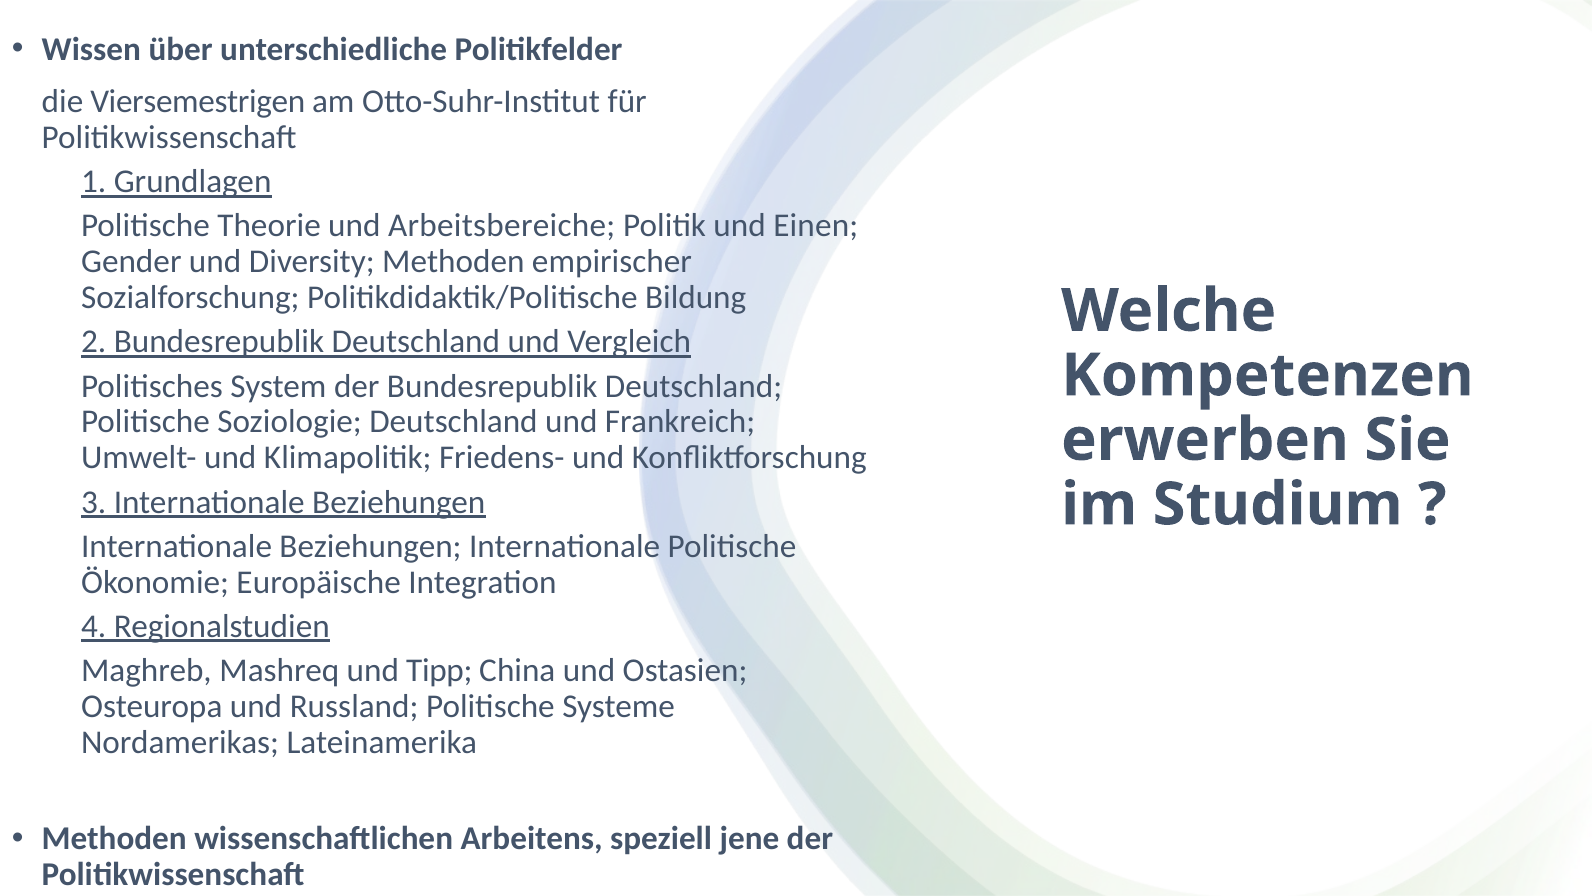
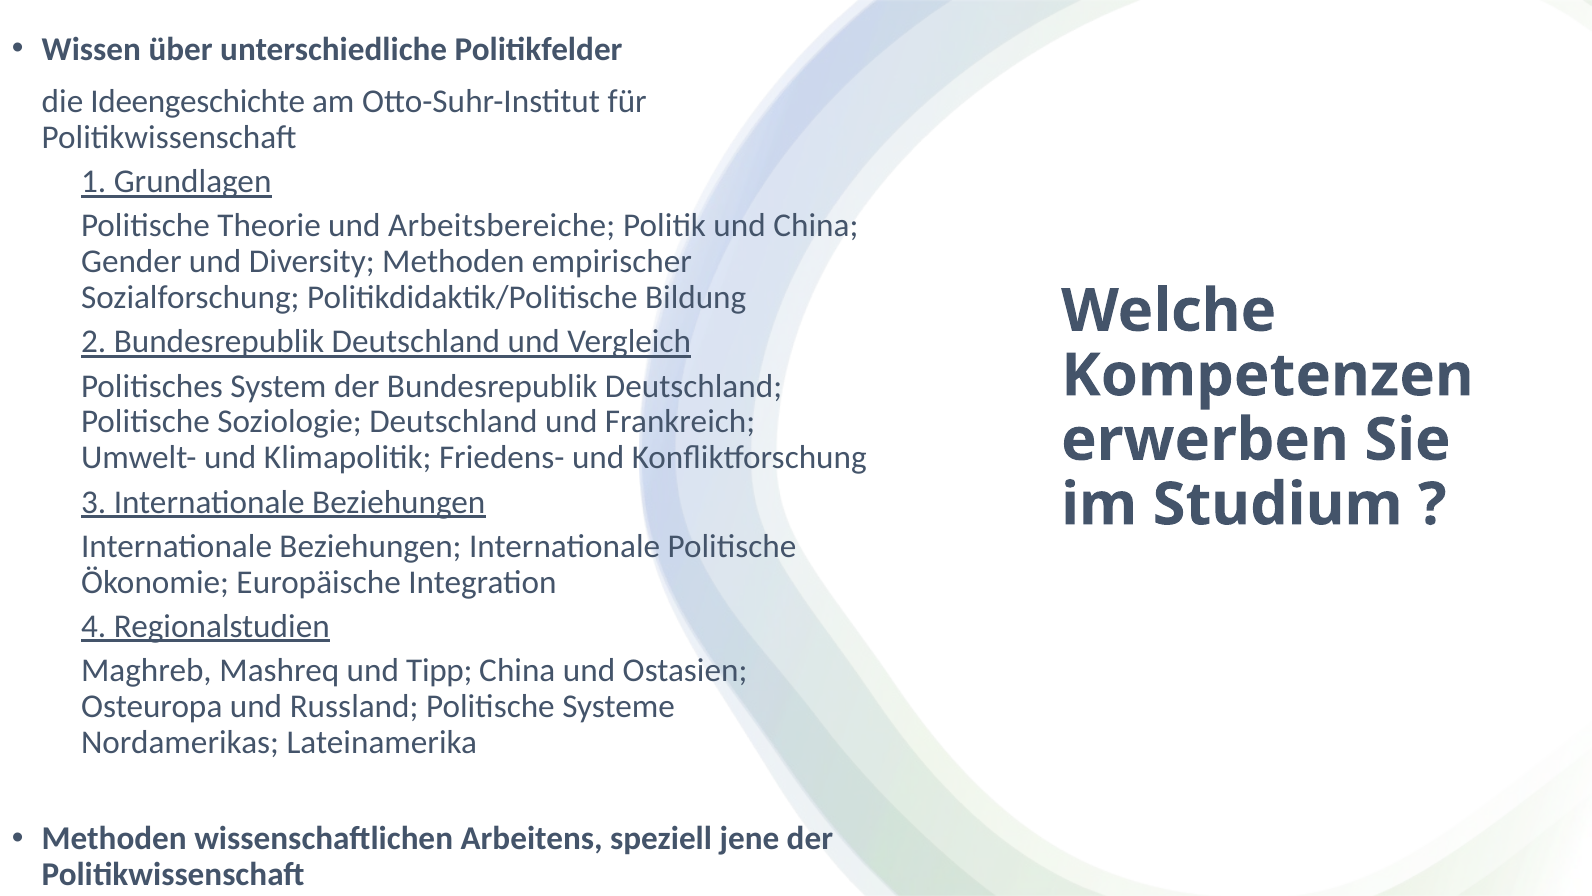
Viersemestrigen: Viersemestrigen -> Ideengeschichte (198, 102)
und Einen: Einen -> China (816, 226)
